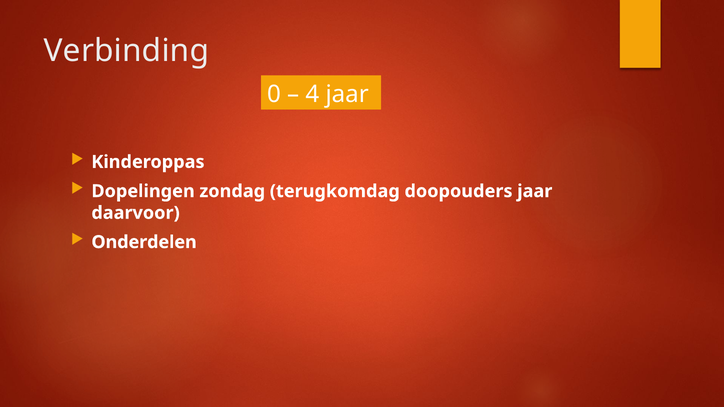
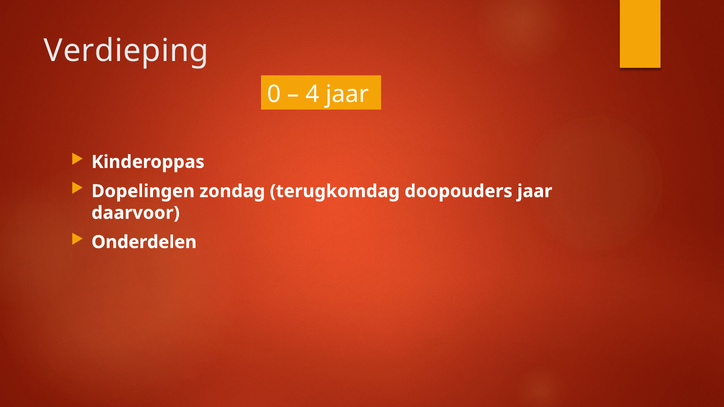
Verbinding: Verbinding -> Verdieping (126, 51)
